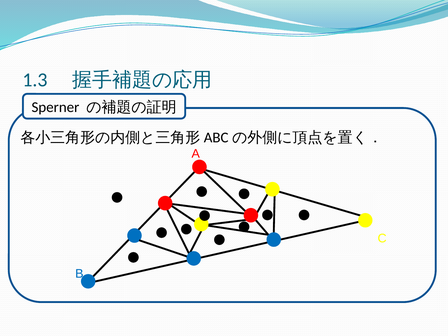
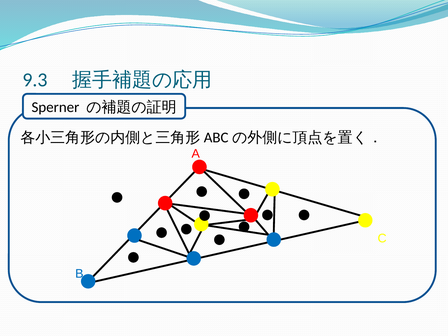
1.3: 1.3 -> 9.3 (35, 80)
